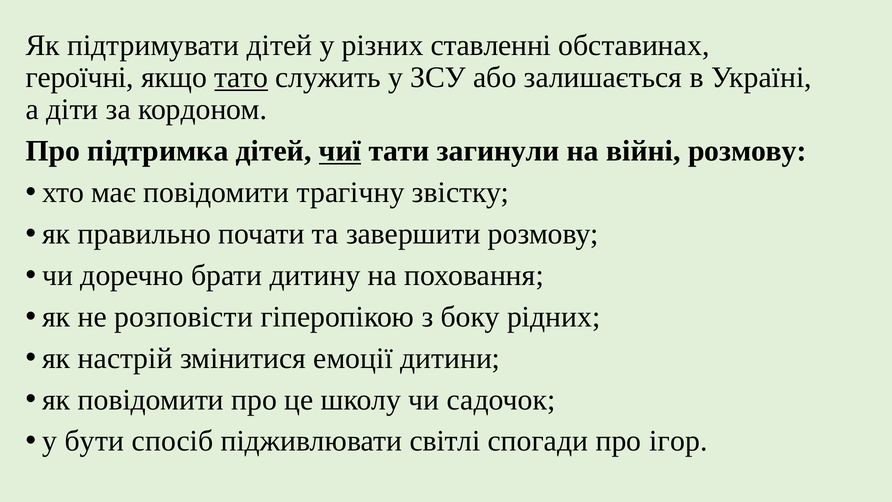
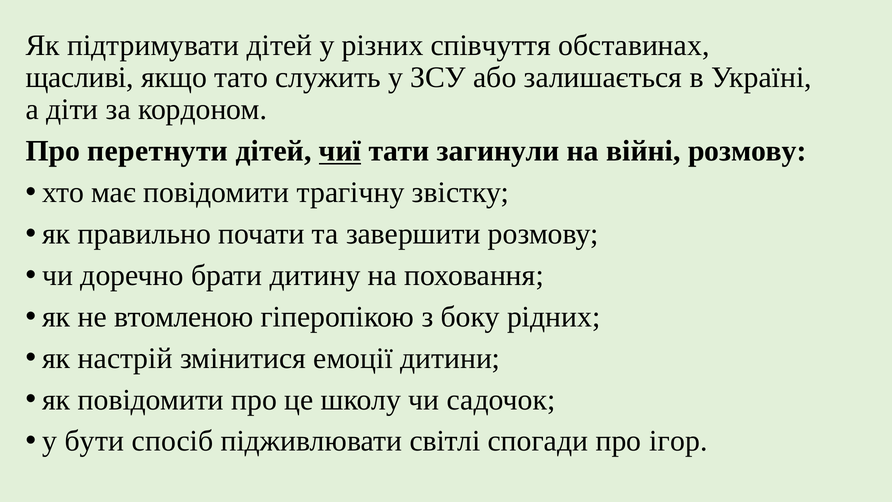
ставленні: ставленні -> співчуття (491, 45)
героїчні: героїчні -> щасливі (80, 77)
тато underline: present -> none (241, 77)
підтримка: підтримка -> перетнути (158, 151)
розповісти: розповісти -> втомленою (184, 317)
